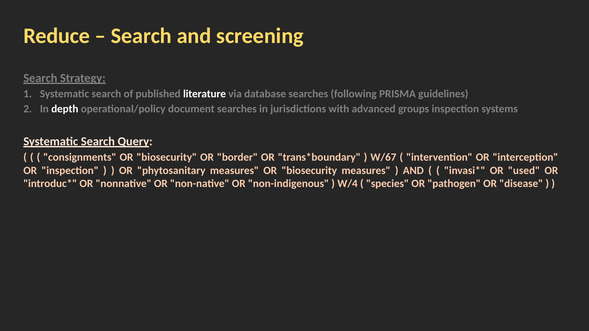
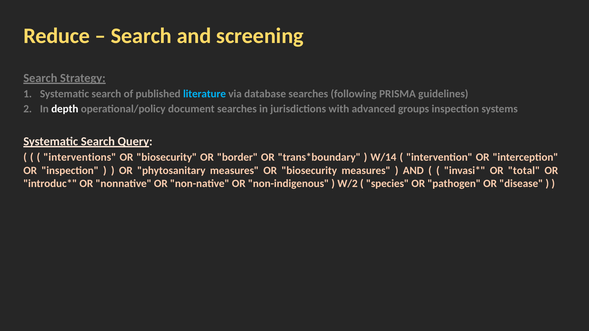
literature colour: white -> light blue (205, 94)
consignments: consignments -> interventions (80, 157)
W/67: W/67 -> W/14 (383, 157)
used: used -> total (524, 171)
W/4: W/4 -> W/2 (347, 184)
